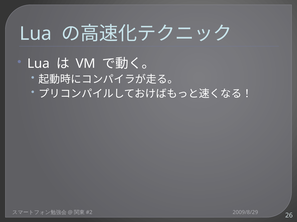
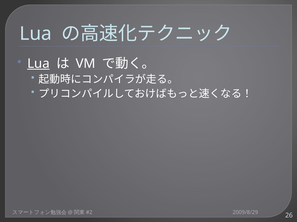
Lua underline: none -> present (38, 64)
